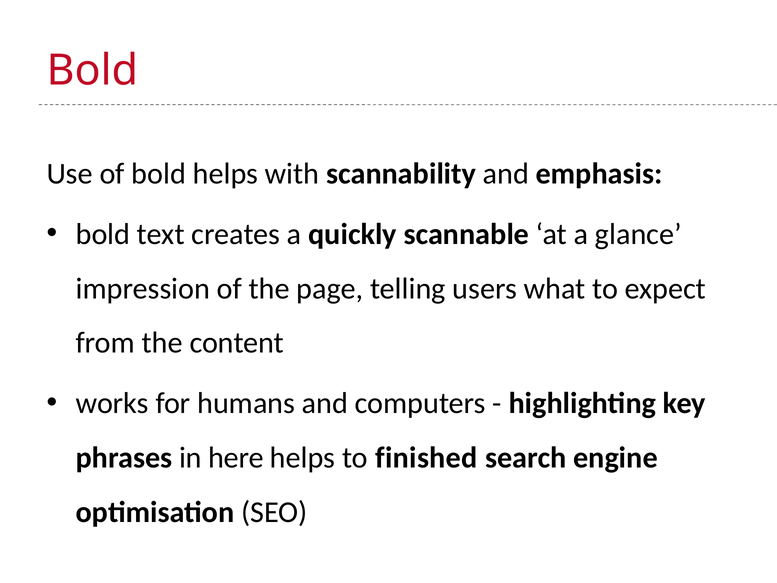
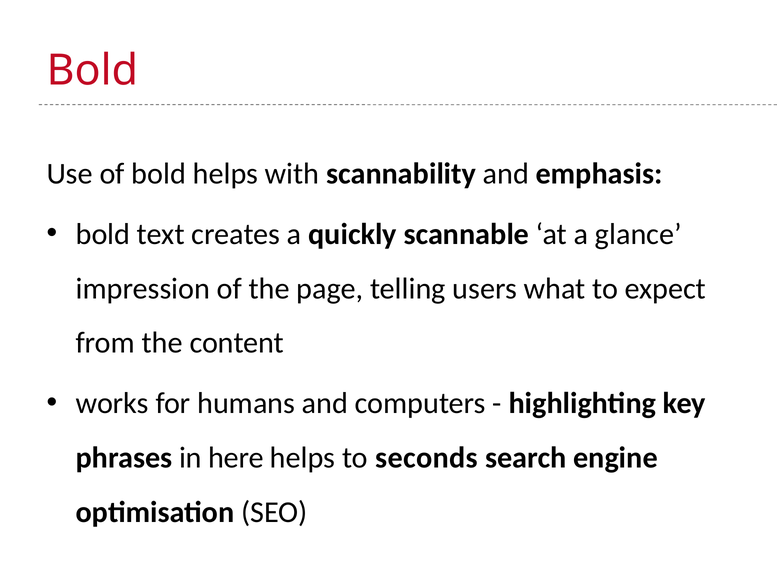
finished: finished -> seconds (426, 458)
